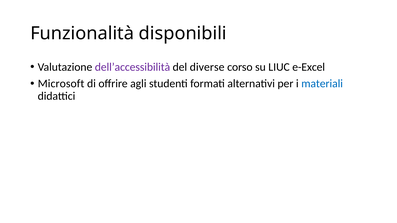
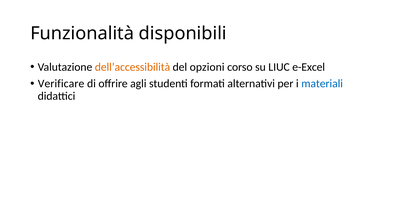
dell’accessibilità colour: purple -> orange (132, 67)
diverse: diverse -> opzioni (207, 67)
Microsoft: Microsoft -> Verificare (61, 84)
